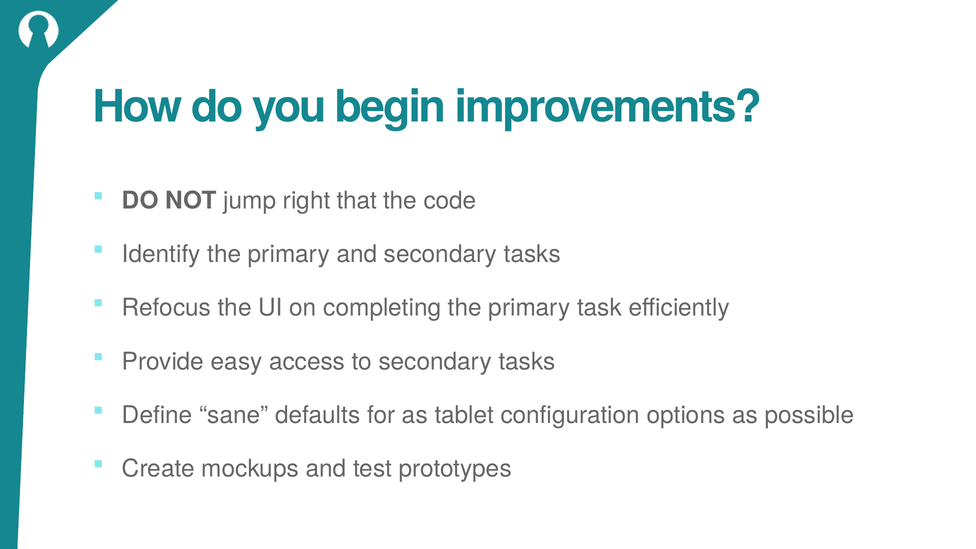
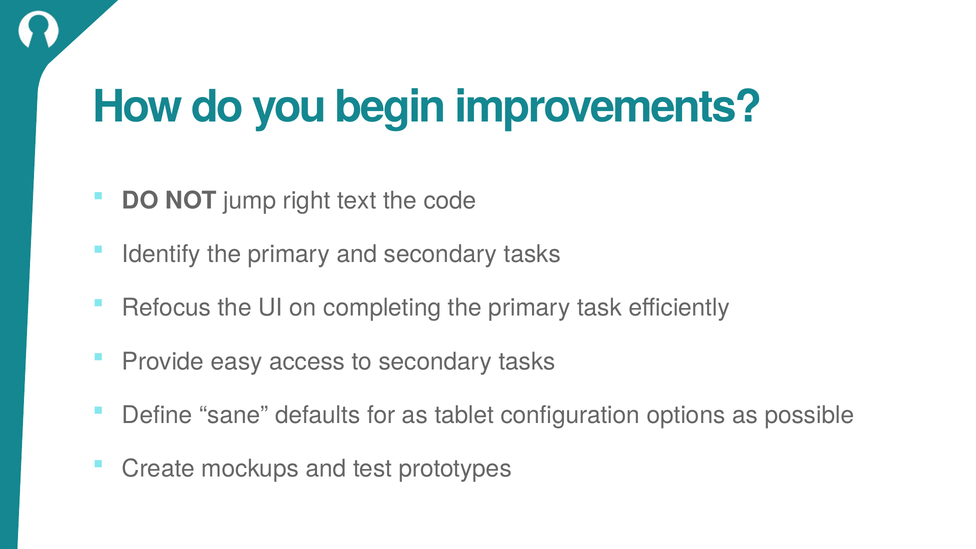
that: that -> text (357, 201)
